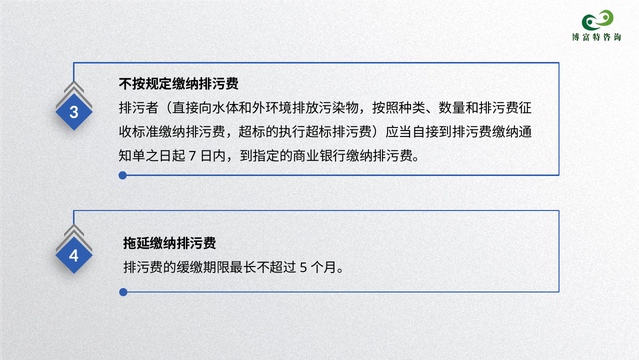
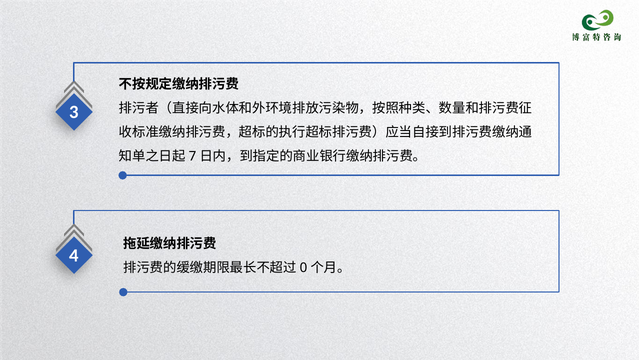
5: 5 -> 0 (304, 267)
